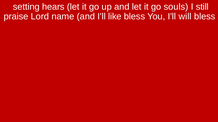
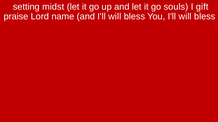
hears: hears -> midst (53, 7)
still: still -> gift (202, 7)
and I'll like: like -> will (115, 17)
